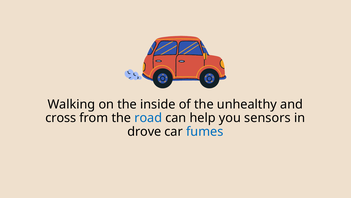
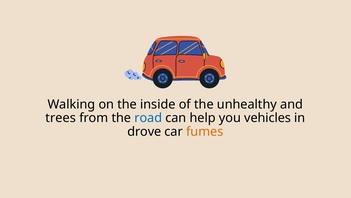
cross: cross -> trees (61, 118)
sensors: sensors -> vehicles (268, 118)
fumes colour: blue -> orange (205, 131)
